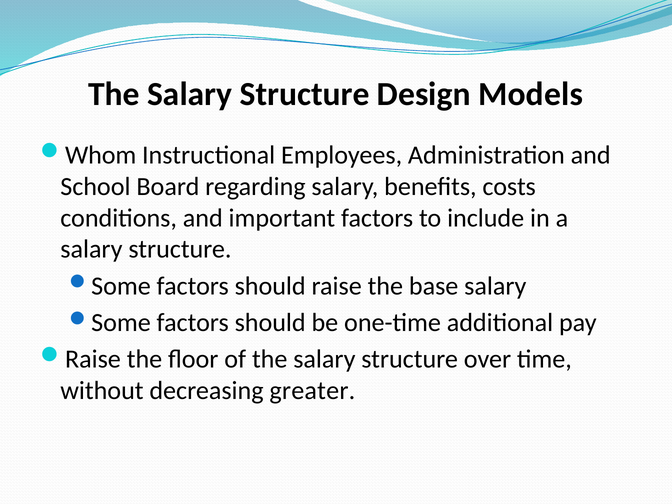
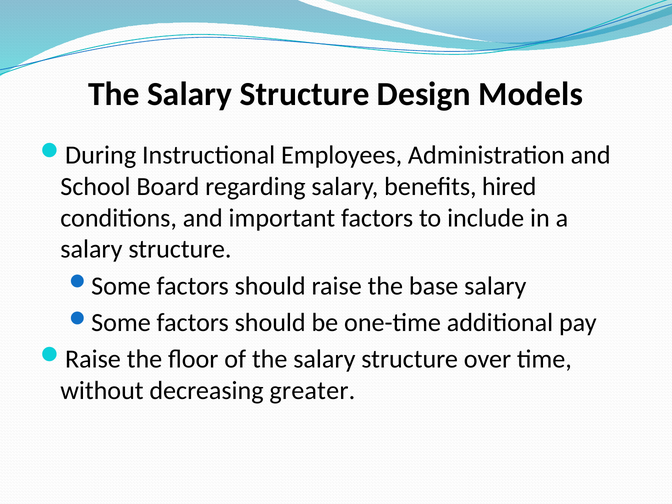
Whom: Whom -> During (101, 155)
costs: costs -> hired (509, 187)
